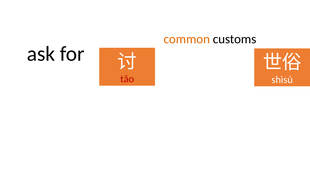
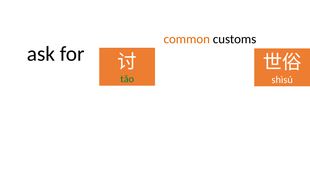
tǎo colour: red -> green (127, 79)
